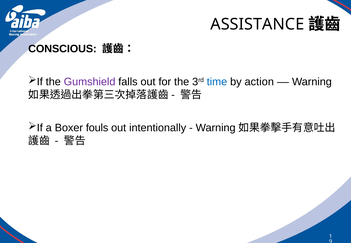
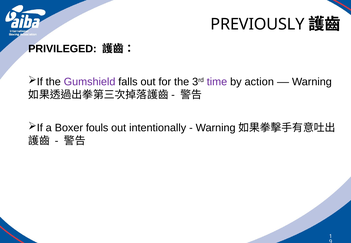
ASSISTANCE: ASSISTANCE -> PREVIOUSLY (257, 24)
CONSCIOUS: CONSCIOUS -> PRIVILEGED (62, 49)
time colour: blue -> purple (217, 82)
